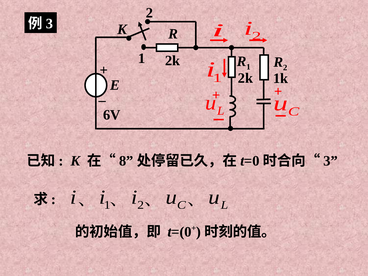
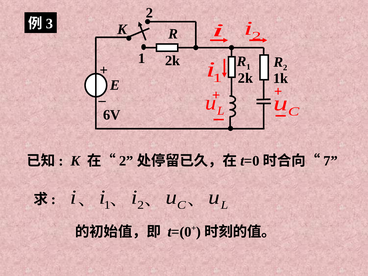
8: 8 -> 2 (126, 161)
3: 3 -> 7 (331, 161)
